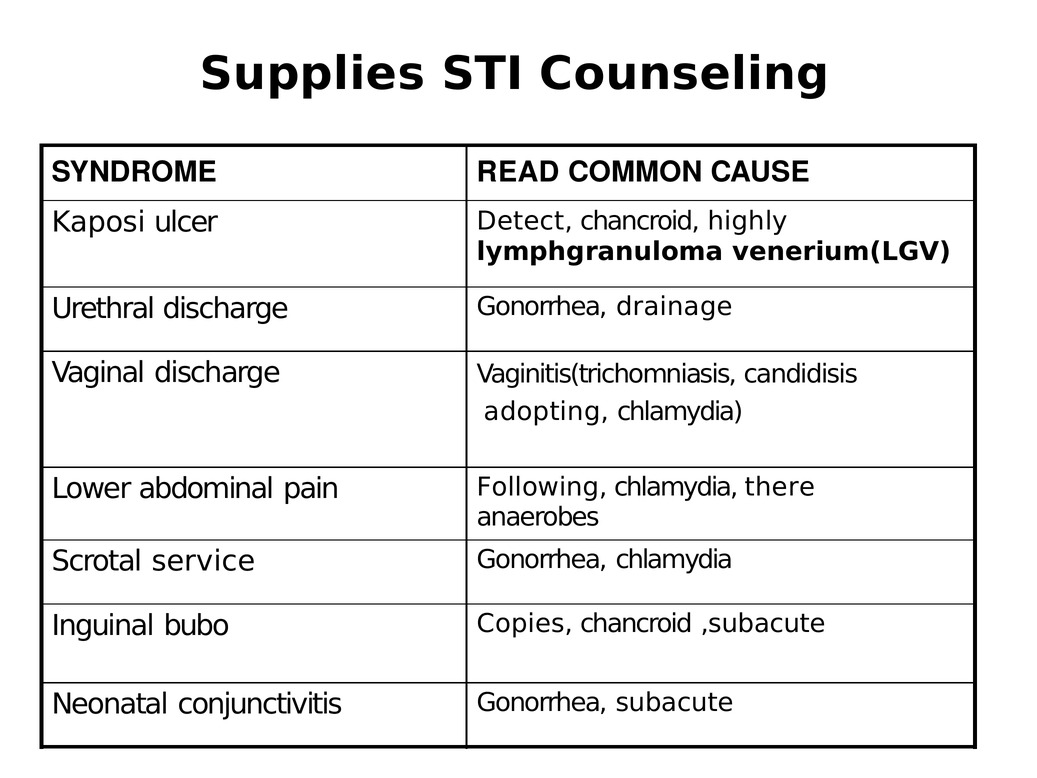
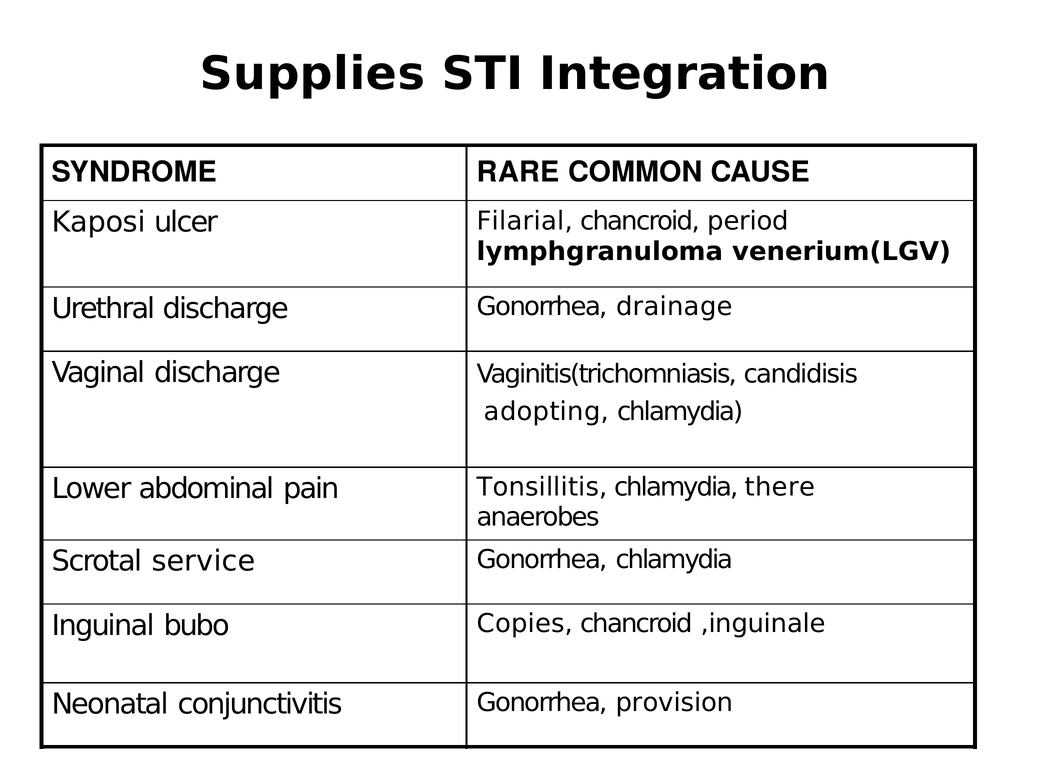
Counseling: Counseling -> Integration (685, 74)
READ: READ -> RARE (518, 172)
Detect: Detect -> Filarial (525, 221)
highly: highly -> period (748, 221)
Following: Following -> Tonsillitis (542, 487)
,subacute: ,subacute -> ,inguinale (763, 624)
subacute: subacute -> provision (675, 702)
